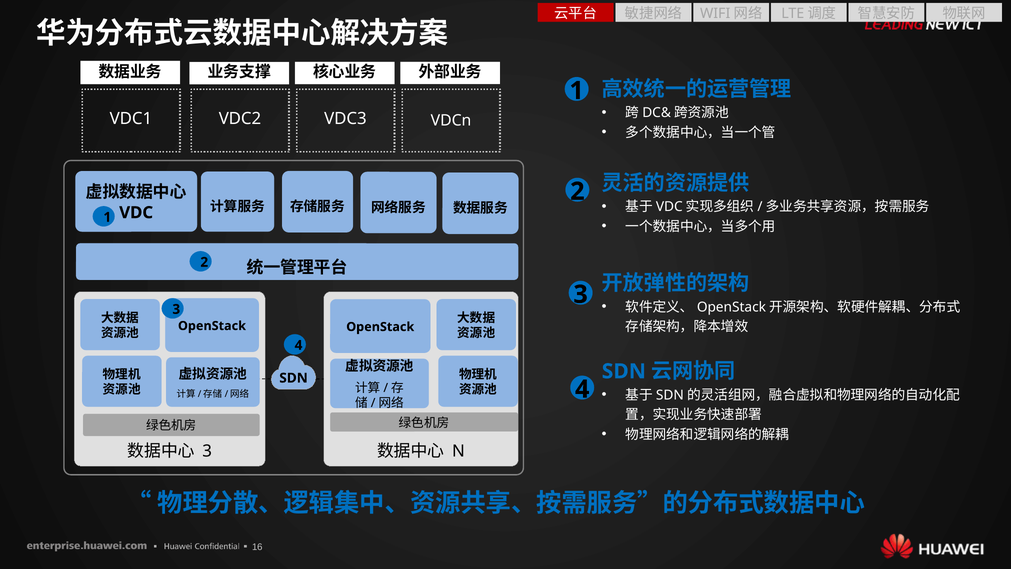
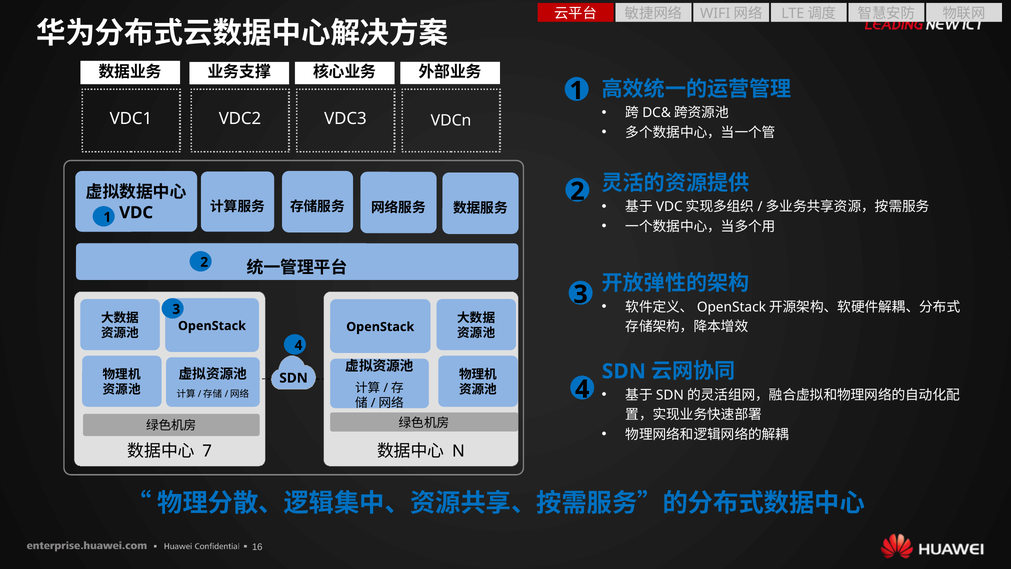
3: 3 -> 7 (207, 451)
